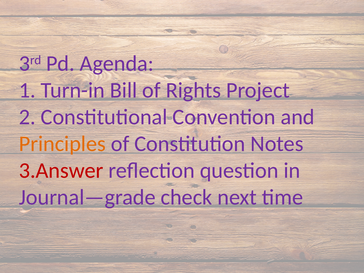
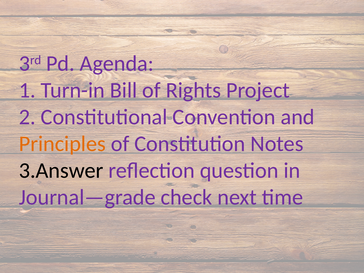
3.Answer colour: red -> black (61, 171)
